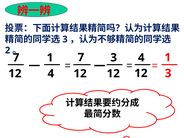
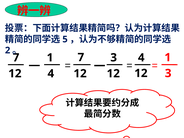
3: 3 -> 5 (65, 39)
